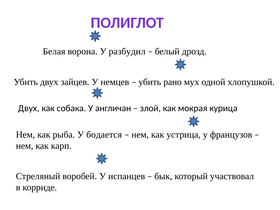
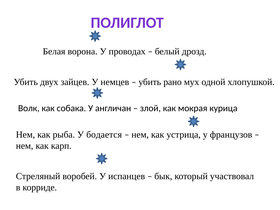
разбудил: разбудил -> проводах (127, 51)
Двух: Двух -> Волк (29, 108)
